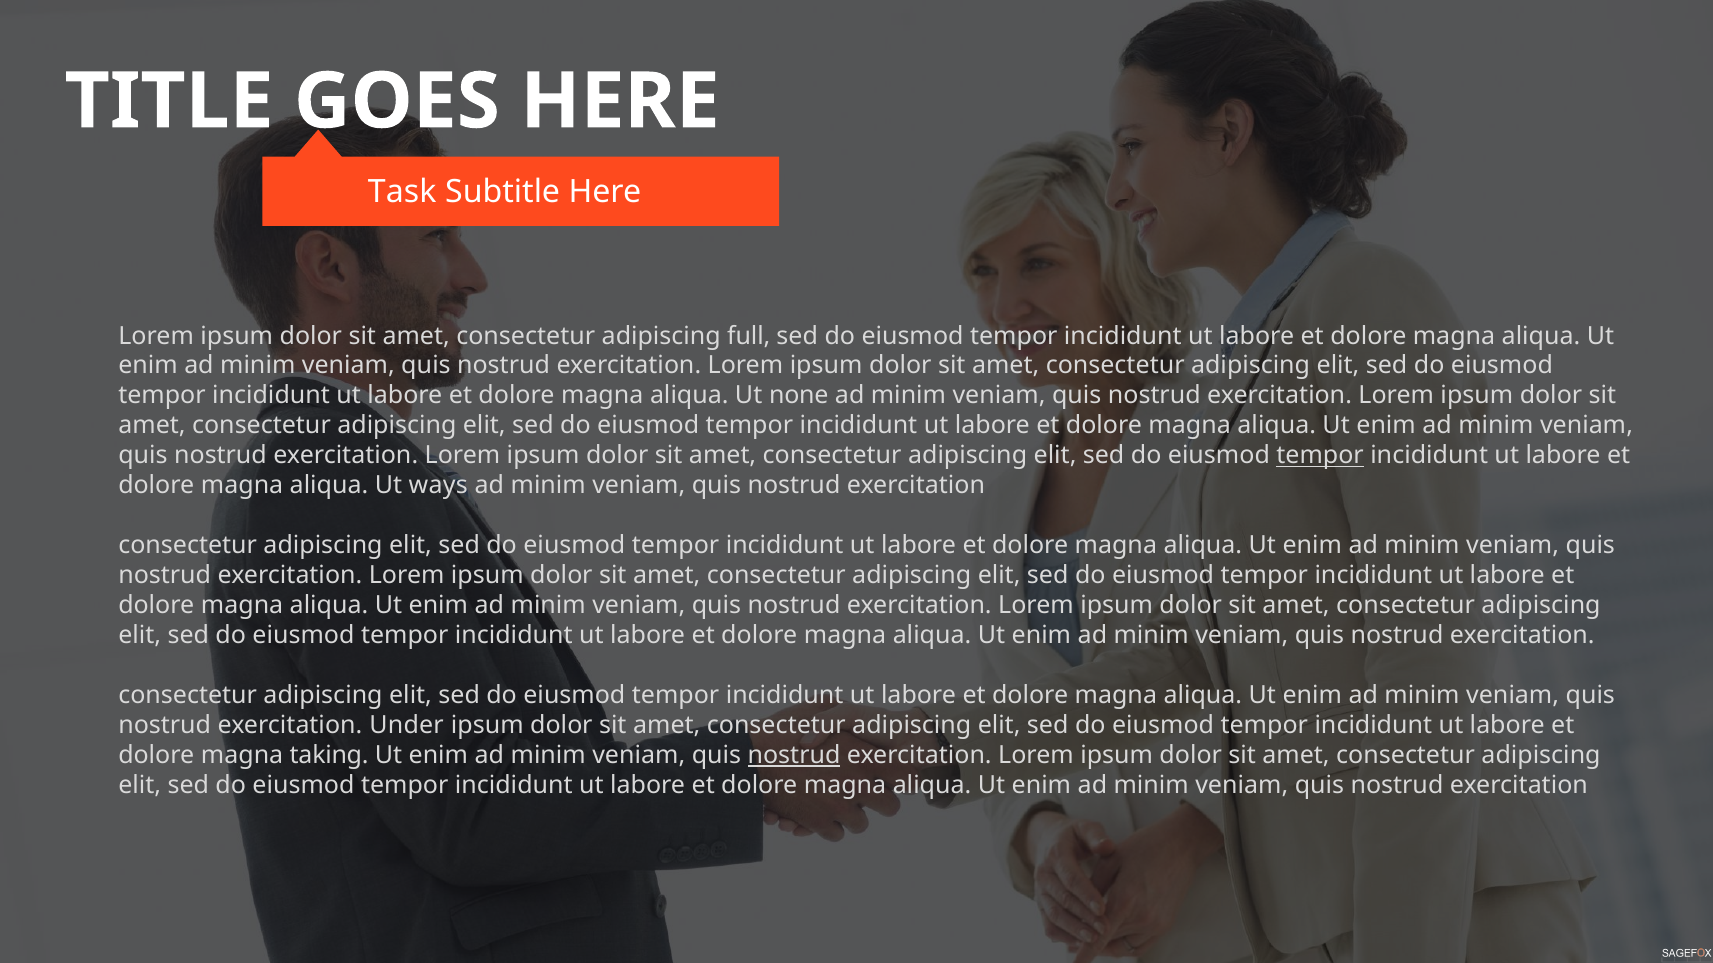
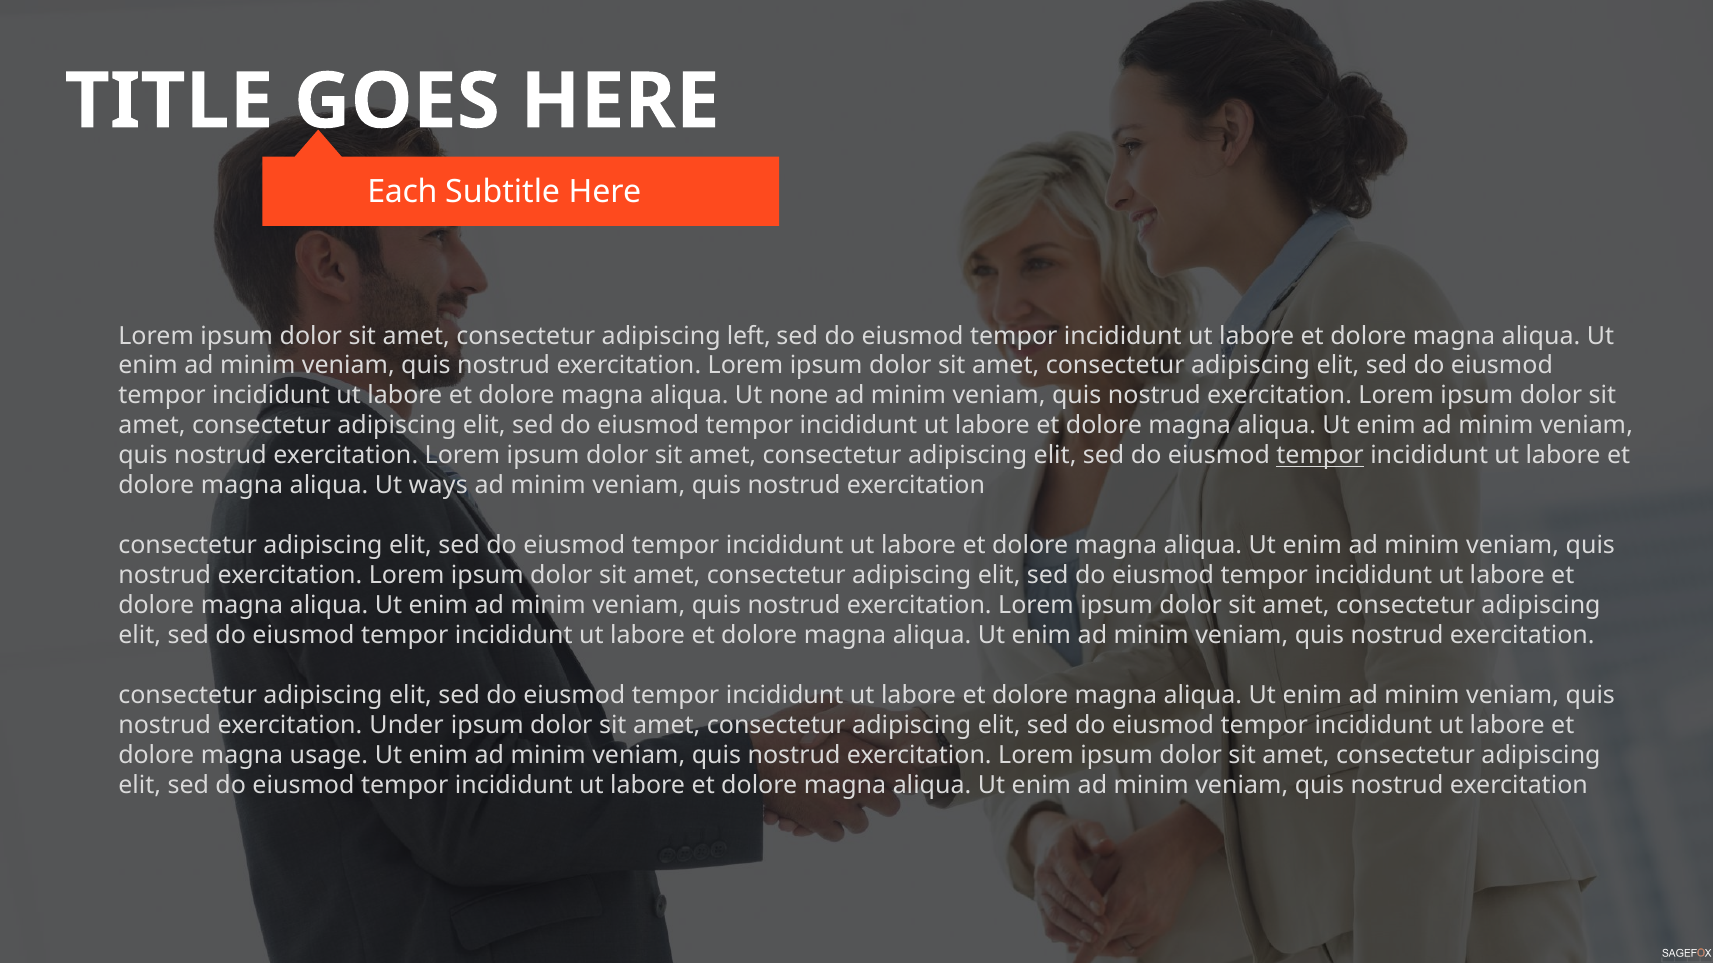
Task: Task -> Each (402, 192)
full: full -> left (749, 336)
taking: taking -> usage (329, 756)
nostrud underline: present -> none (794, 756)
